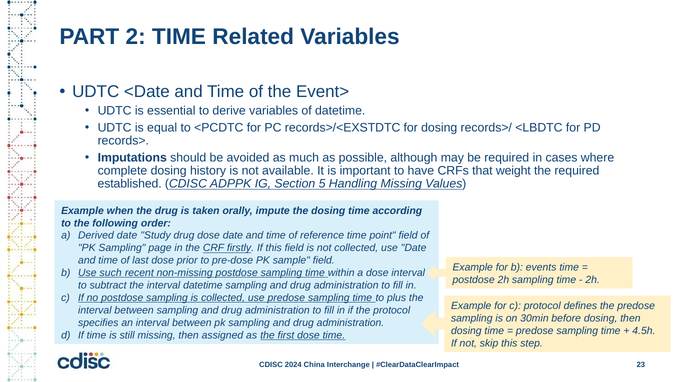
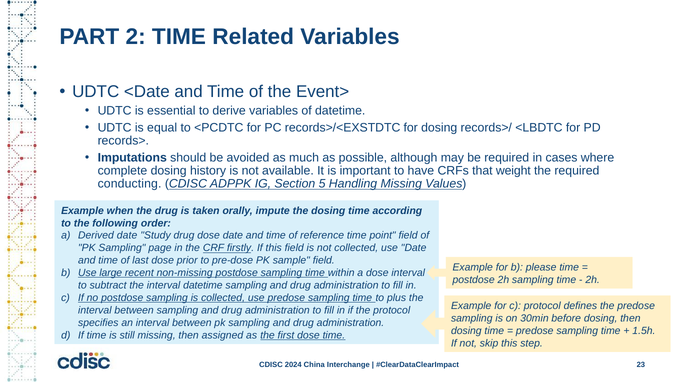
established: established -> conducting (130, 184)
events: events -> please (541, 267)
such: such -> large (111, 273)
4.5h: 4.5h -> 1.5h (644, 331)
